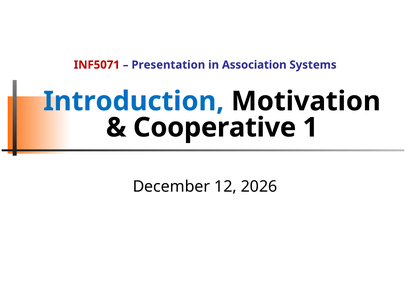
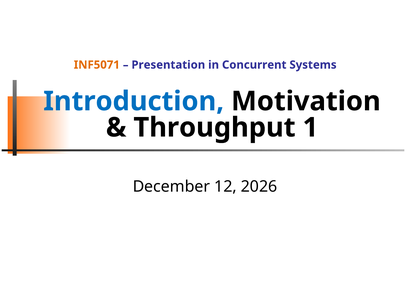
INF5071 colour: red -> orange (97, 65)
Association: Association -> Concurrent (254, 65)
Cooperative: Cooperative -> Throughput (215, 128)
